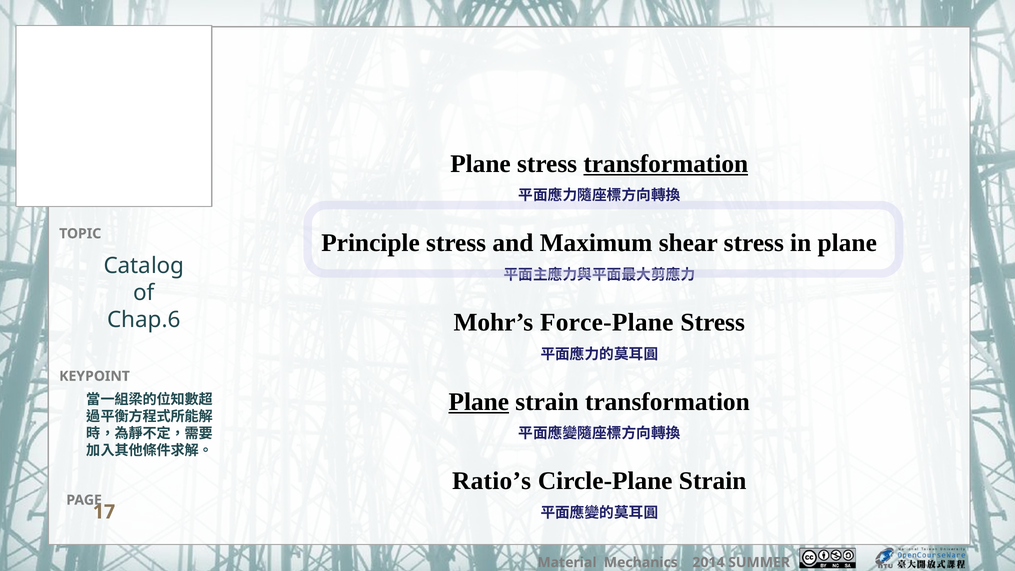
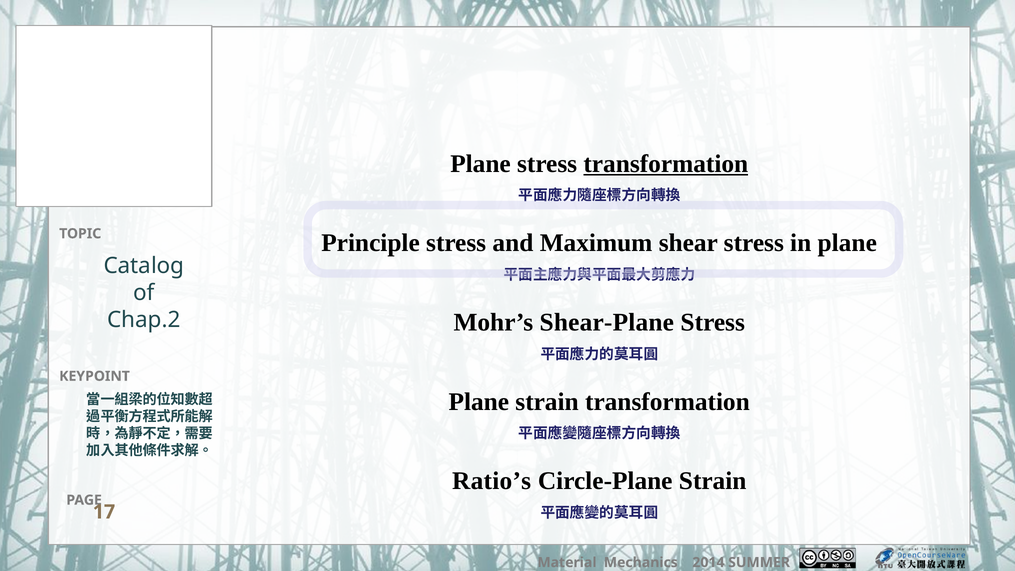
Force-Plane: Force-Plane -> Shear-Plane (607, 322)
Chap.6: Chap.6 -> Chap.2 (144, 320)
Plane underline: present -> none (479, 402)
